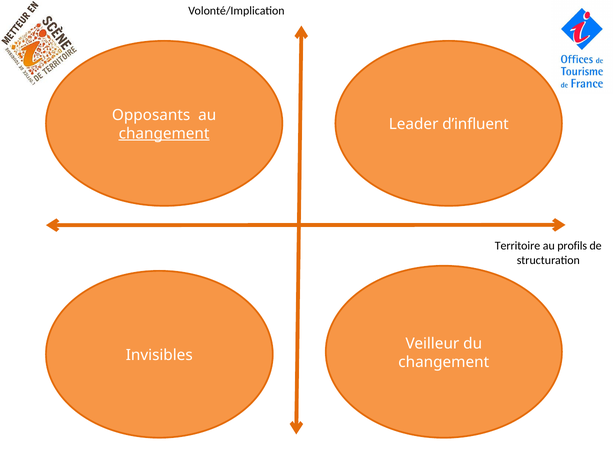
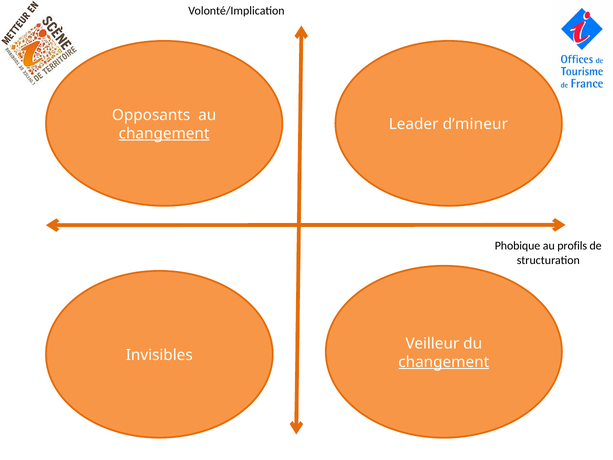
d’influent: d’influent -> d’mineur (475, 124)
Territoire: Territoire -> Phobique (518, 246)
changement underline: none -> present (444, 362)
